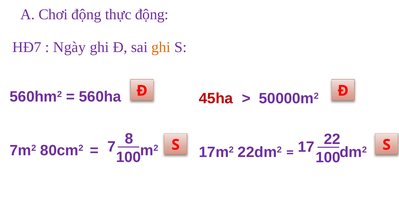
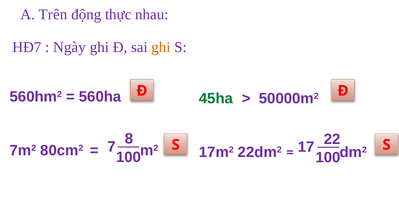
Chơi: Chơi -> Trên (53, 14)
thực động: động -> nhau (152, 14)
45ha colour: red -> green (216, 99)
